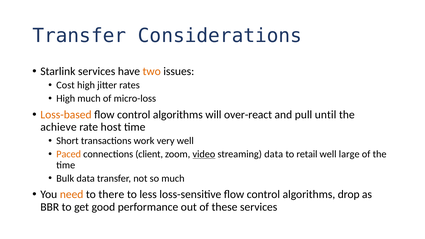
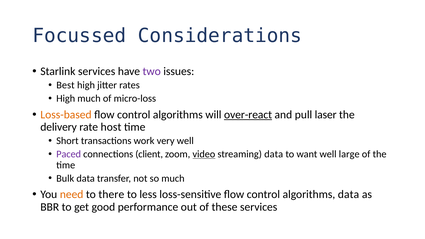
Transfer: Transfer -> Focussed (79, 36)
two colour: orange -> purple (152, 71)
Cost: Cost -> Best (66, 85)
over-react underline: none -> present (248, 115)
until: until -> laser (326, 115)
achieve: achieve -> delivery (59, 127)
Paced colour: orange -> purple (69, 154)
retail: retail -> want (307, 154)
algorithms drop: drop -> data (349, 195)
